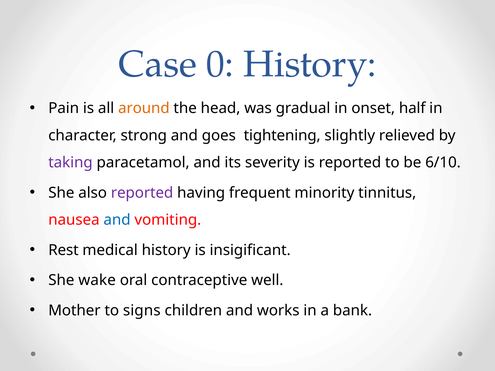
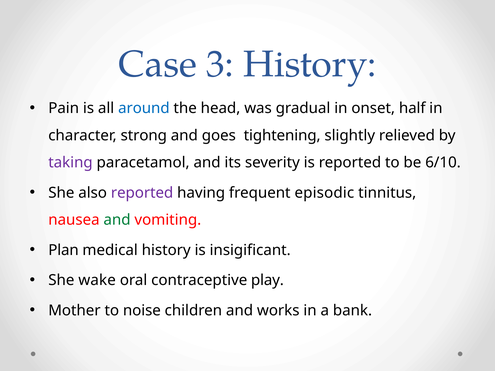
0: 0 -> 3 (220, 64)
around colour: orange -> blue (144, 108)
minority: minority -> episodic (324, 193)
and colour: blue -> green (117, 220)
Rest: Rest -> Plan (63, 250)
well: well -> play (267, 280)
signs: signs -> noise (142, 311)
